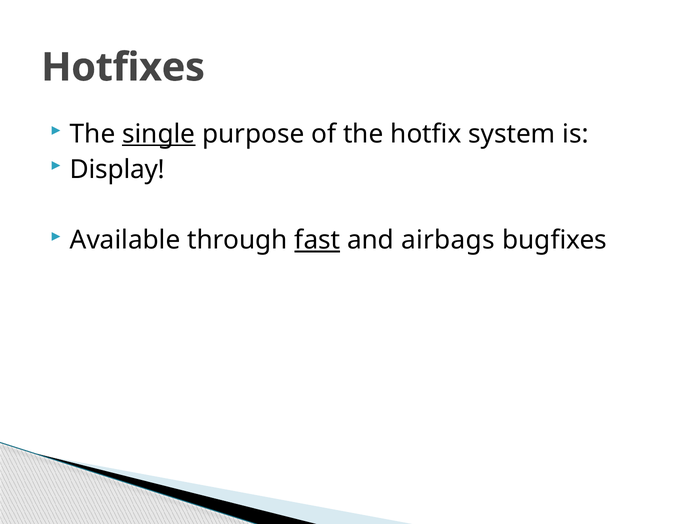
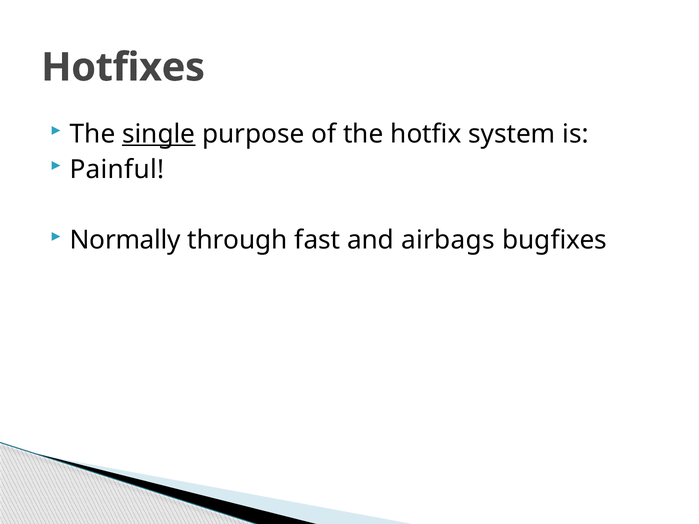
Display: Display -> Painful (117, 170)
Available: Available -> Normally (125, 240)
fast underline: present -> none (317, 240)
